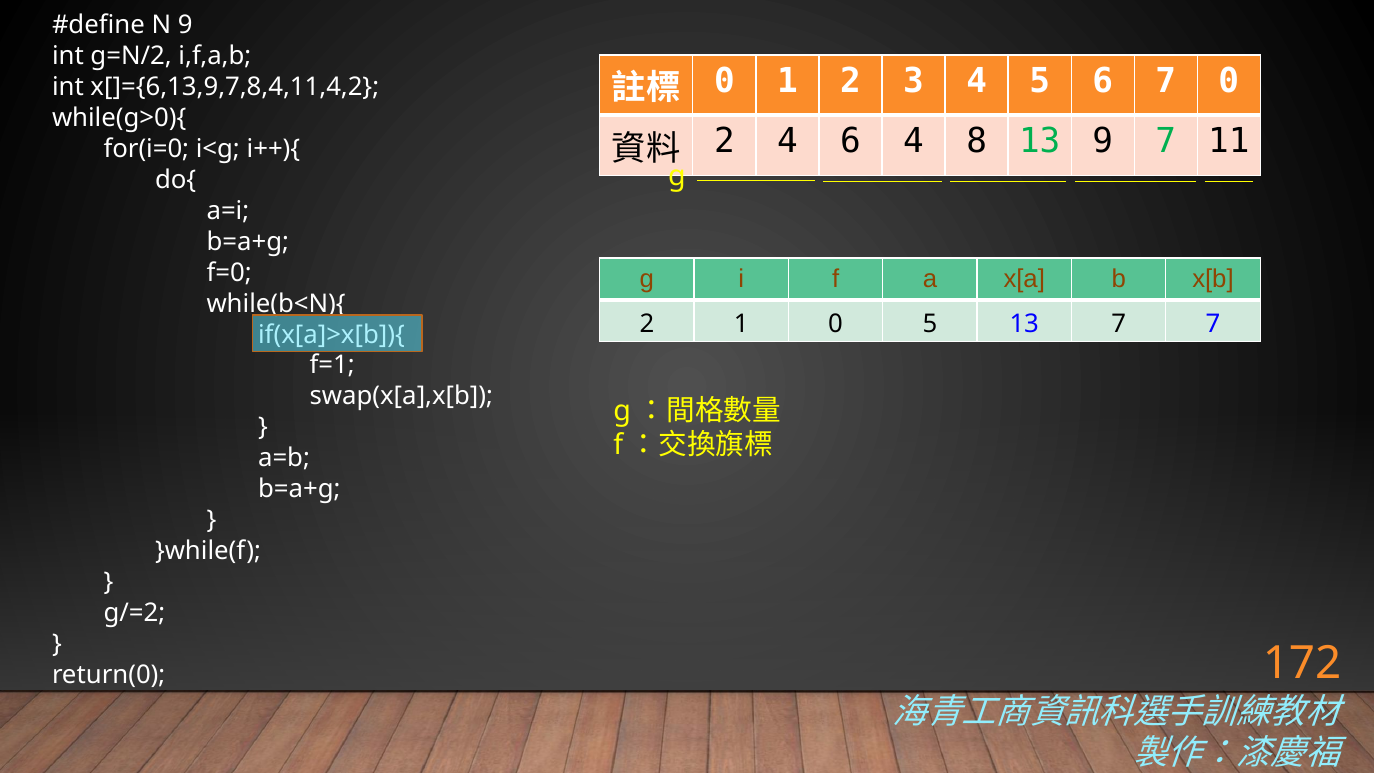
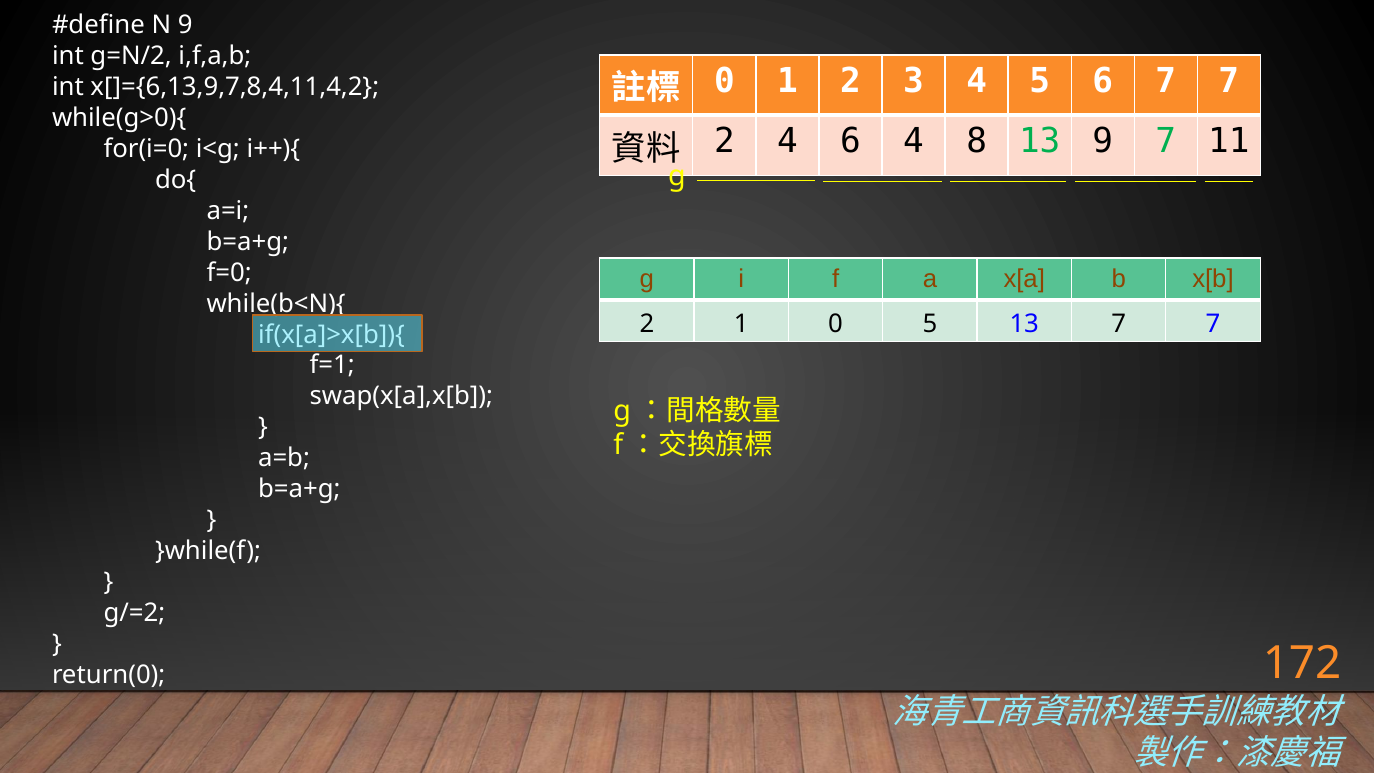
6 7 0: 0 -> 7 (1229, 81)
